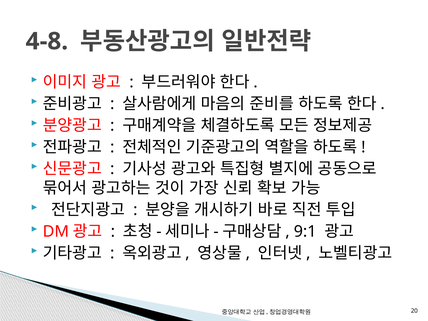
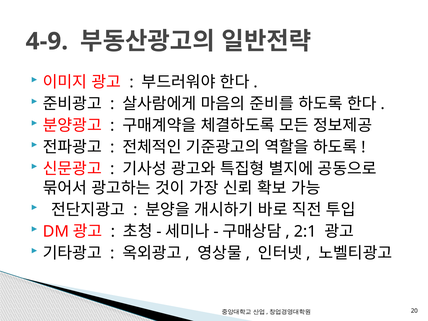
4-8: 4-8 -> 4-9 (47, 41)
9:1: 9:1 -> 2:1 (305, 231)
